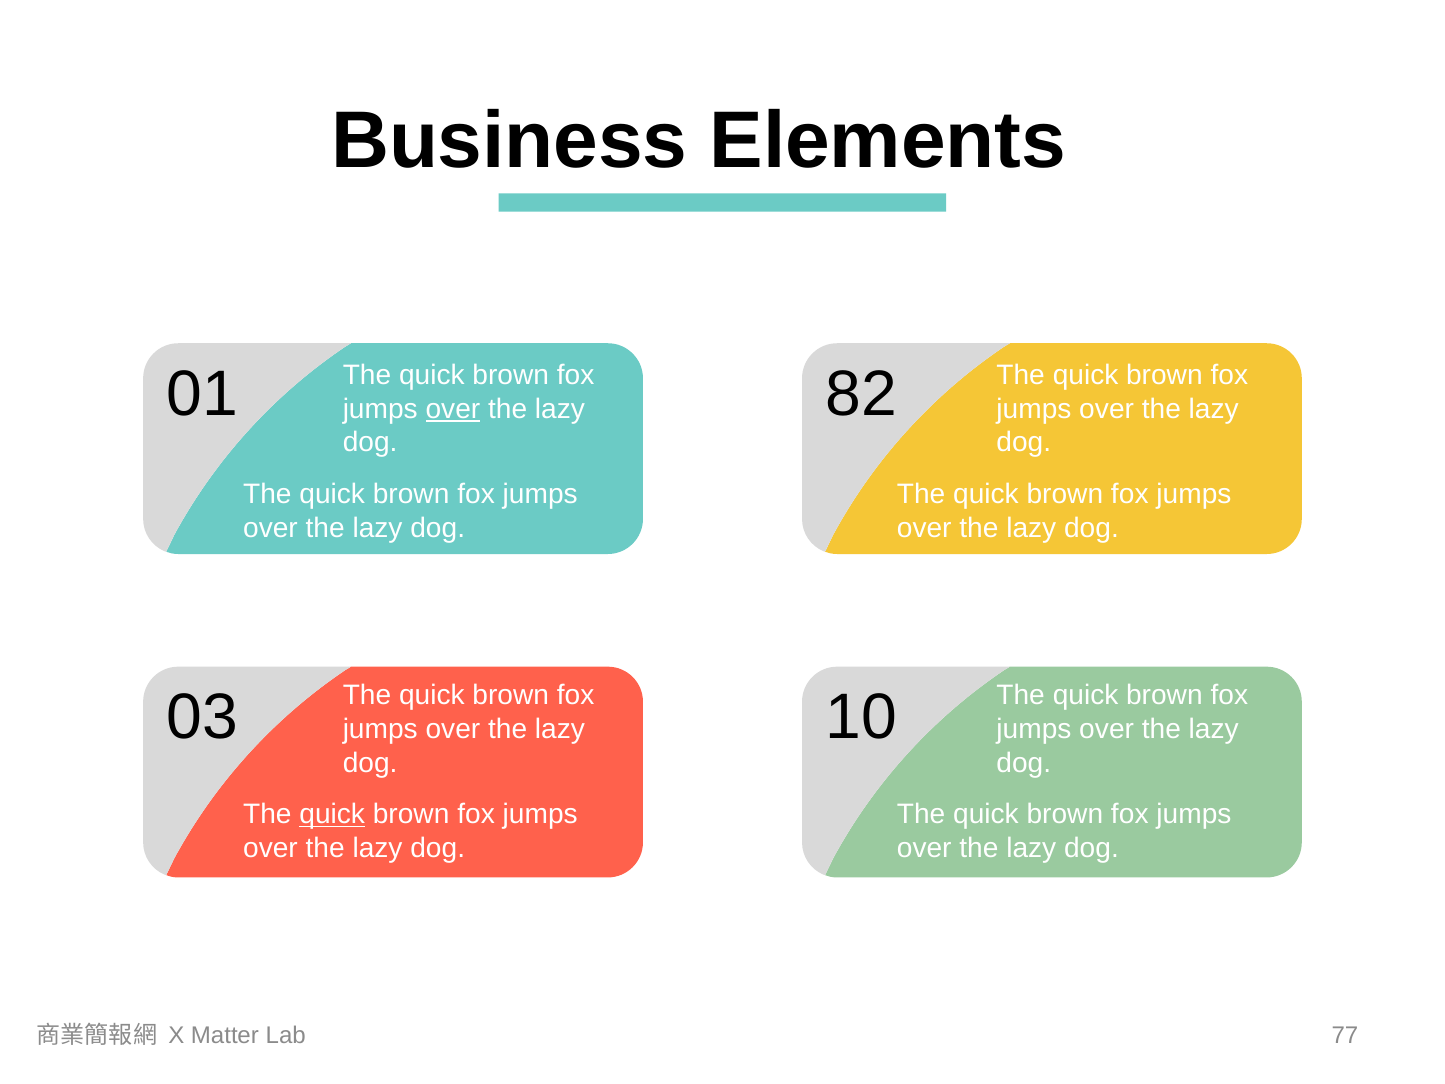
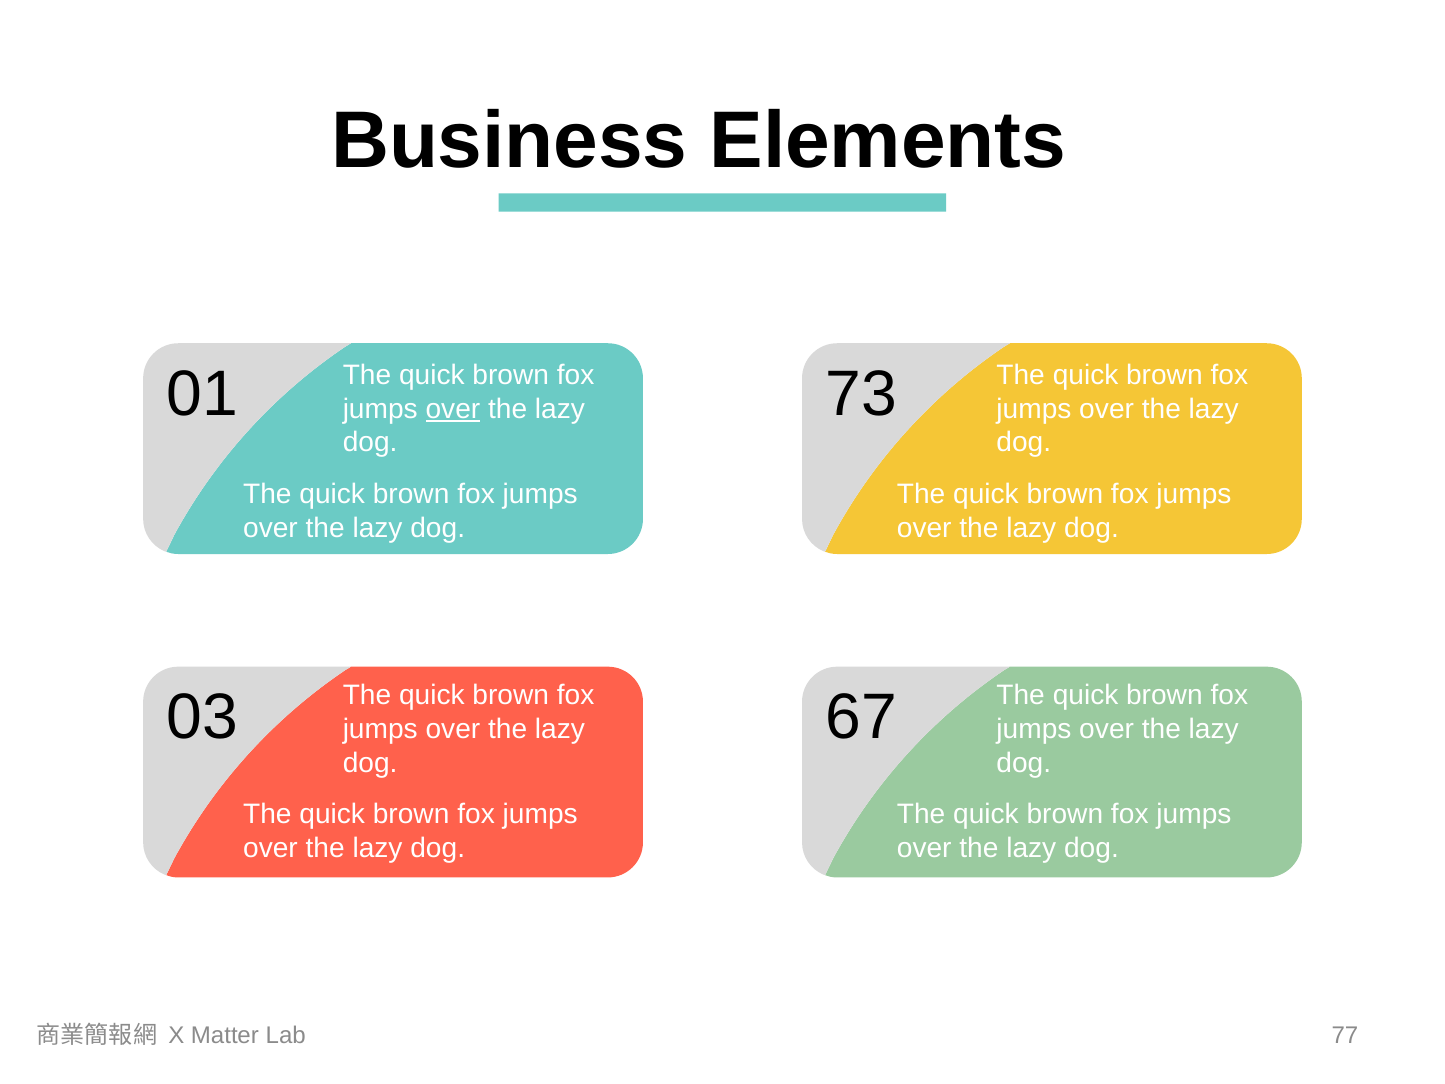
82: 82 -> 73 (861, 394)
10: 10 -> 67 (861, 718)
quick underline: present -> none (332, 814)
